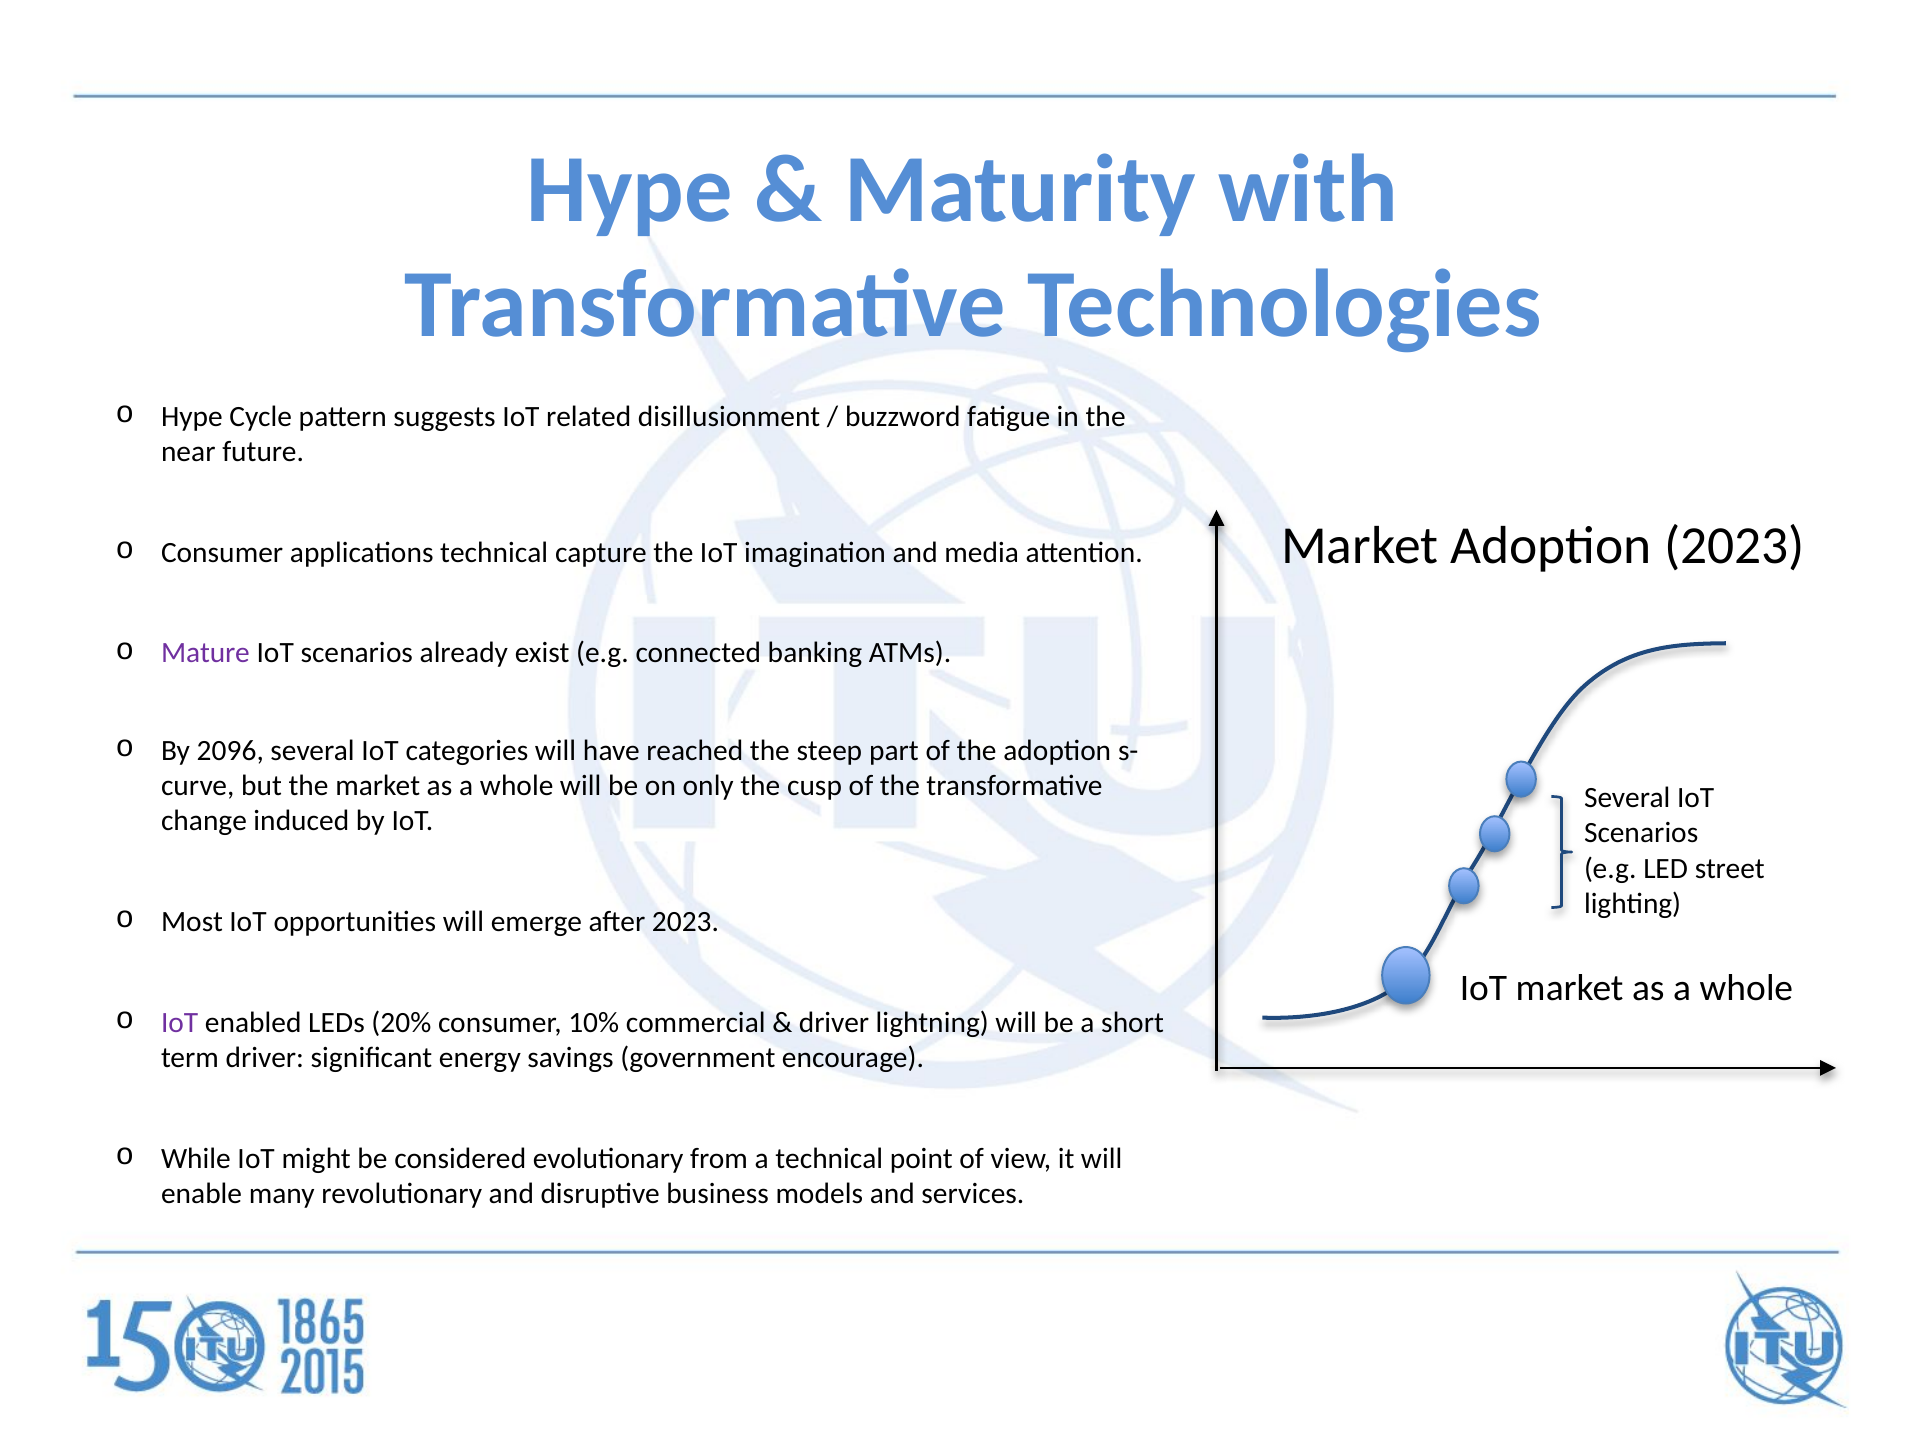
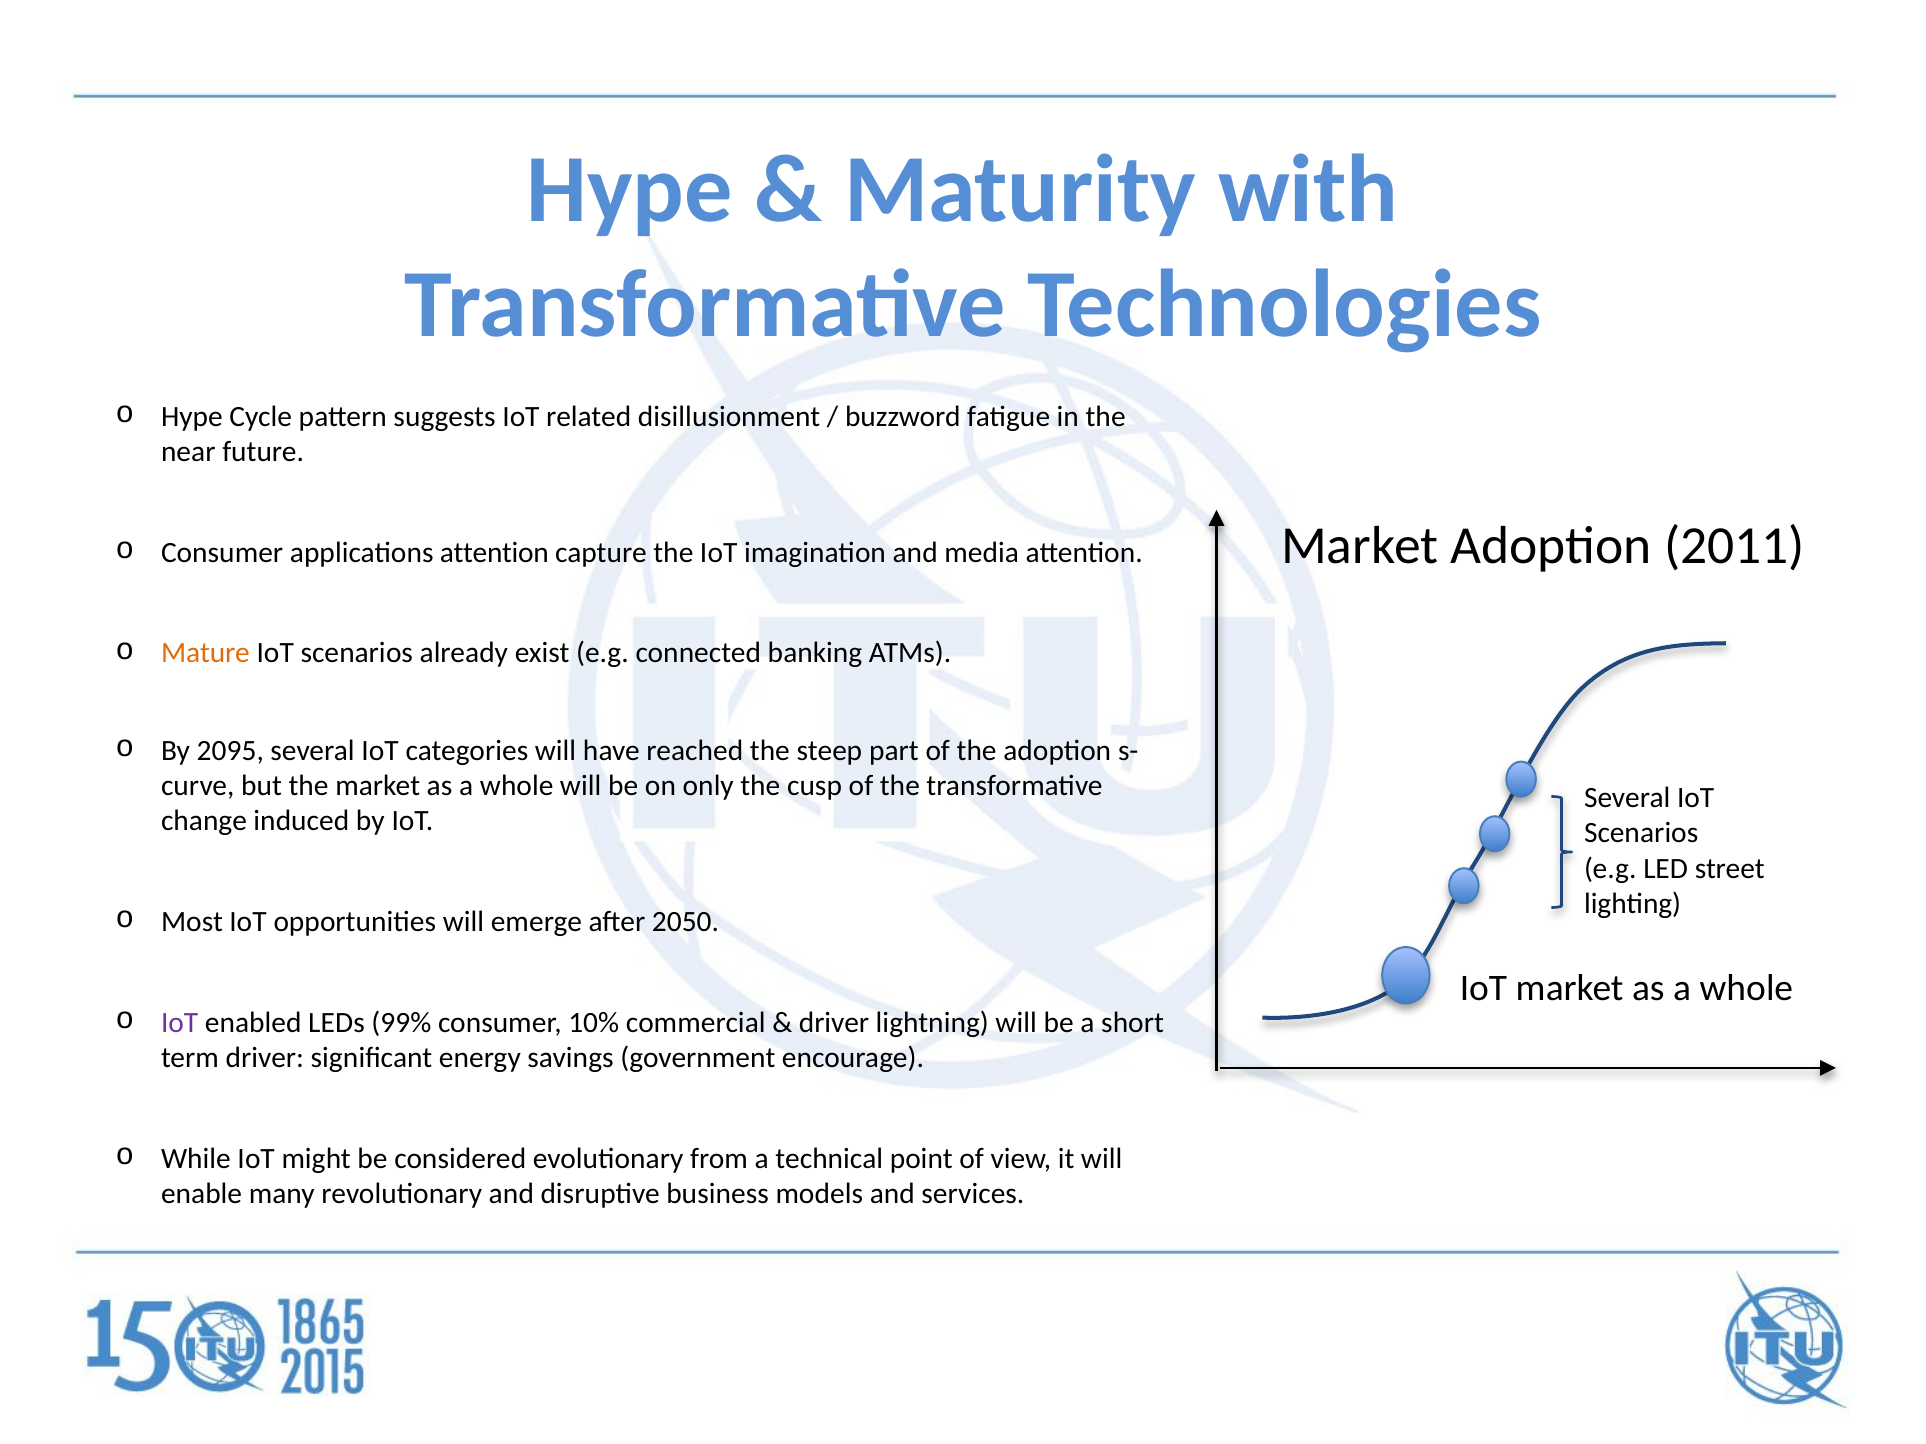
Adoption 2023: 2023 -> 2011 (1735, 546)
applications technical: technical -> attention (494, 553)
Mature colour: purple -> orange (205, 653)
2096: 2096 -> 2095 (230, 751)
after 2023: 2023 -> 2050 (685, 922)
20%: 20% -> 99% (401, 1023)
